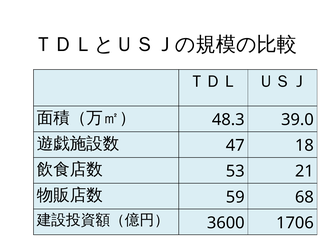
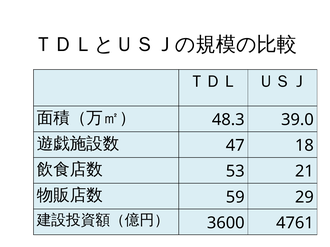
68: 68 -> 29 (304, 197)
1706: 1706 -> 4761 (295, 223)
